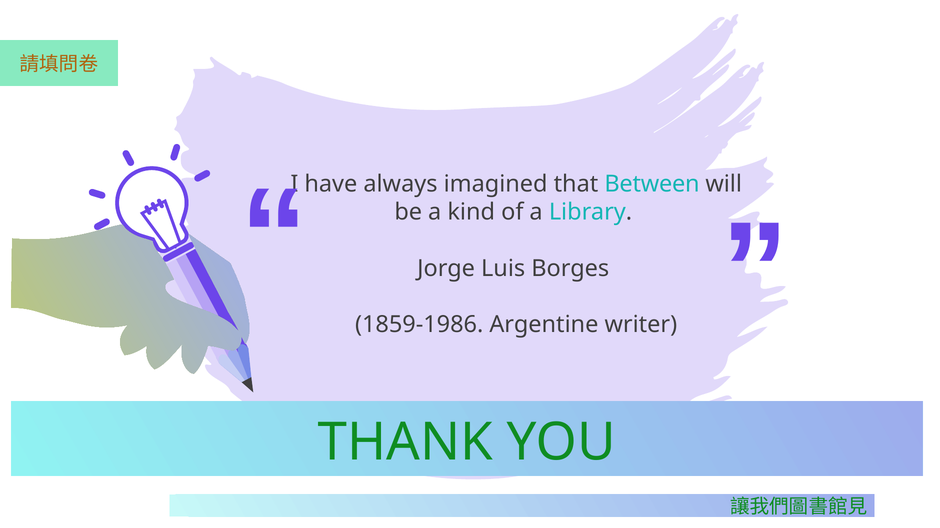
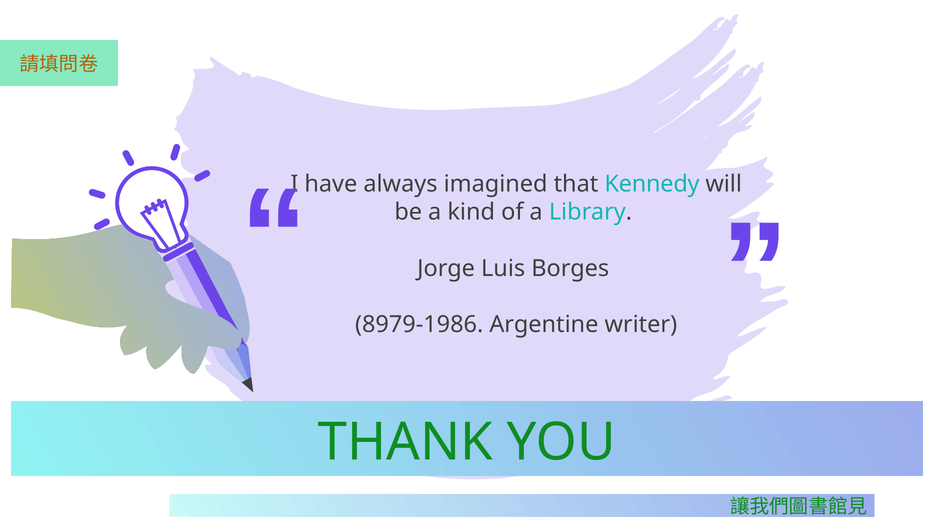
Between: Between -> Kennedy (652, 184)
1859-1986: 1859-1986 -> 8979-1986 (419, 325)
